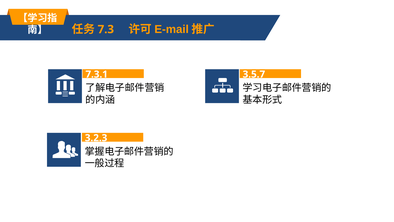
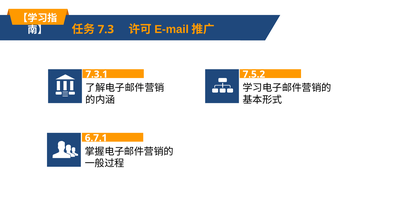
3.5.7: 3.5.7 -> 7.5.2 (254, 74)
3.2.3: 3.2.3 -> 6.7.1 (96, 138)
